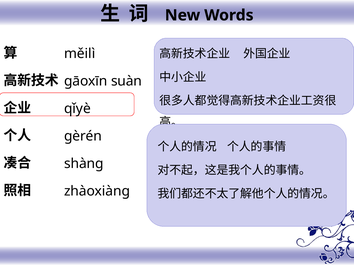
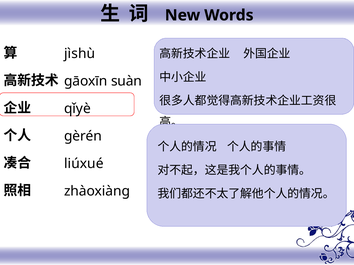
měilì: měilì -> jìshù (80, 54)
shàng: shàng -> liúxué (84, 164)
